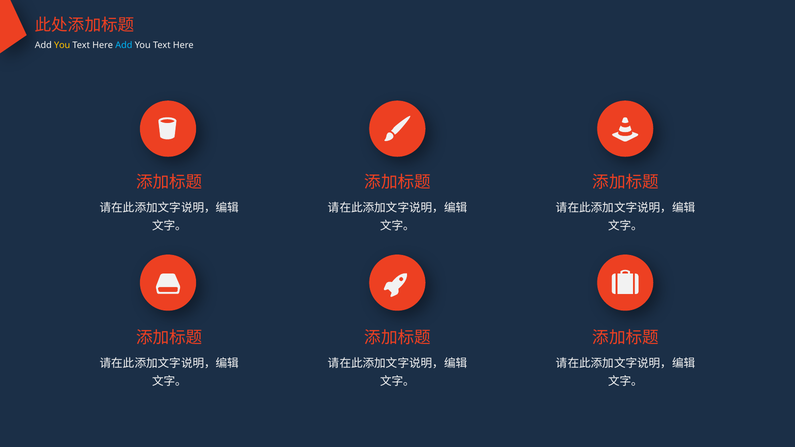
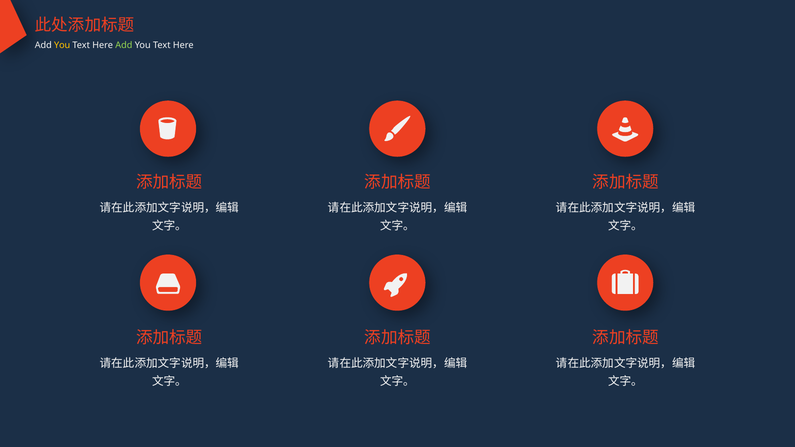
Add colour: light blue -> light green (124, 45)
